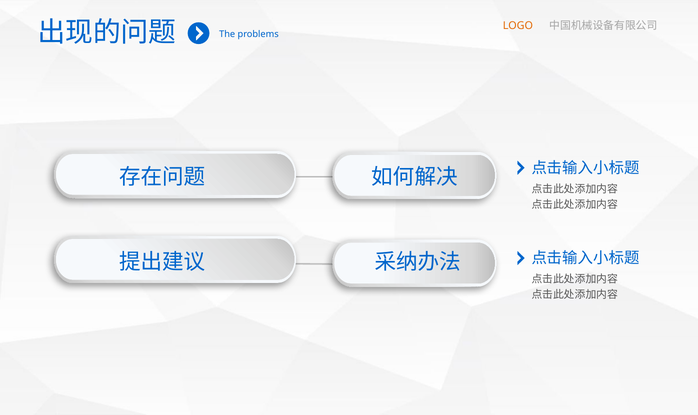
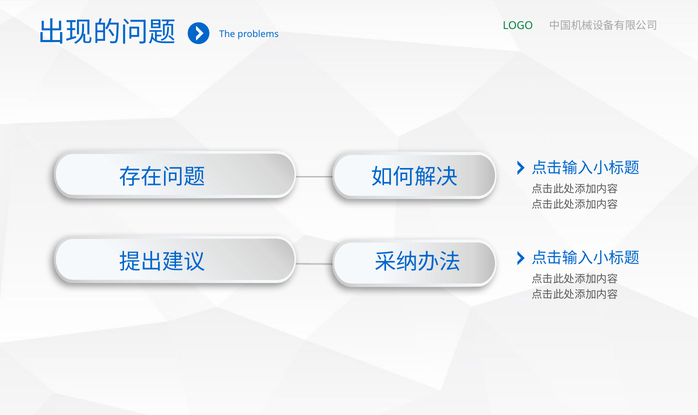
LOGO colour: orange -> green (518, 26)
